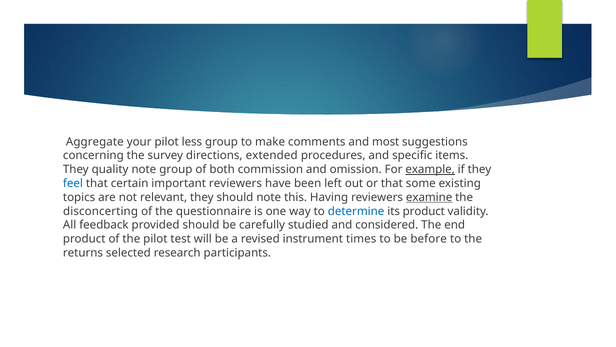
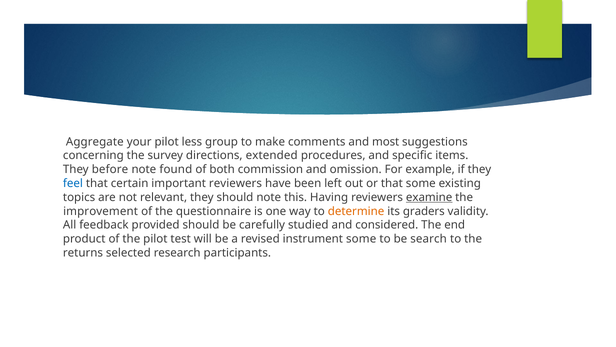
quality: quality -> before (110, 169)
note group: group -> found (176, 169)
example underline: present -> none (430, 169)
disconcerting: disconcerting -> improvement (101, 211)
determine colour: blue -> orange (356, 211)
its product: product -> graders (424, 211)
instrument times: times -> some (361, 239)
before: before -> search (429, 239)
